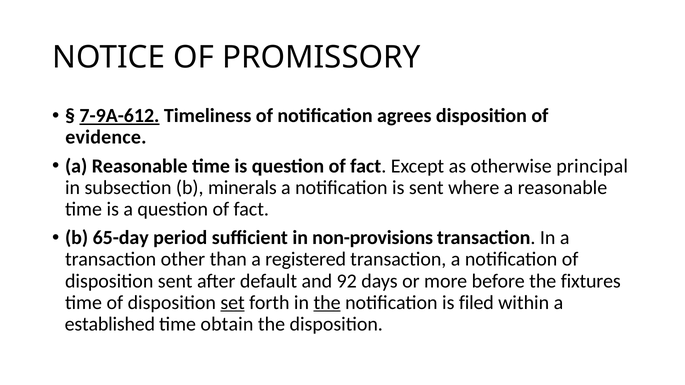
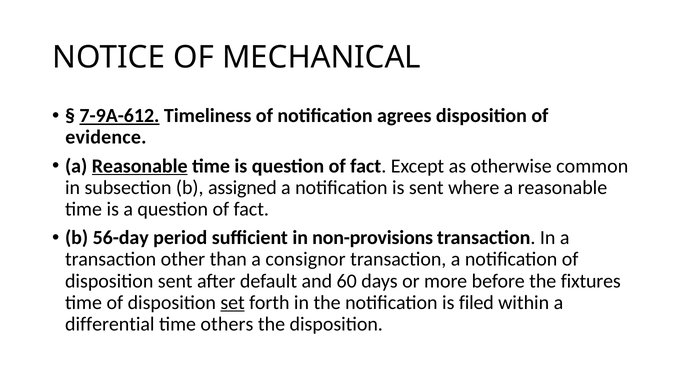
PROMISSORY: PROMISSORY -> MECHANICAL (322, 58)
Reasonable underline: none -> present (140, 166)
principal: principal -> common (592, 166)
minerals: minerals -> assigned (242, 188)
65-day: 65-day -> 56-day (121, 238)
registered: registered -> consignor (305, 260)
92: 92 -> 60 (347, 281)
the underline: present -> none (327, 303)
established: established -> differential (110, 324)
obtain: obtain -> others (227, 324)
